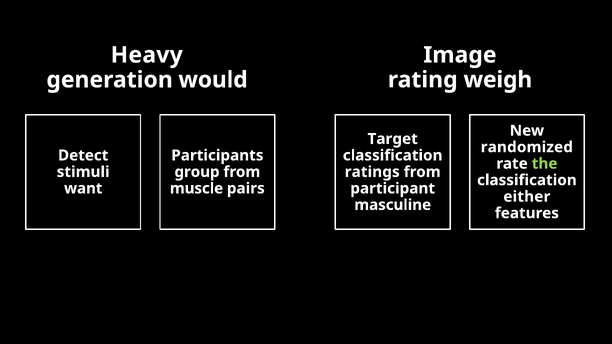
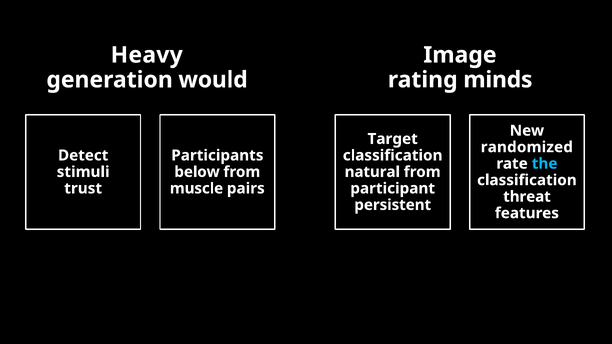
weigh: weigh -> minds (498, 80)
the colour: light green -> light blue (545, 164)
group: group -> below (197, 172)
ratings: ratings -> natural (372, 172)
want: want -> trust (83, 189)
either: either -> threat (527, 197)
masculine: masculine -> persistent (393, 205)
